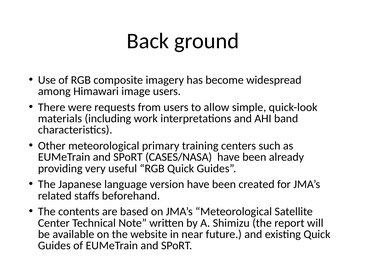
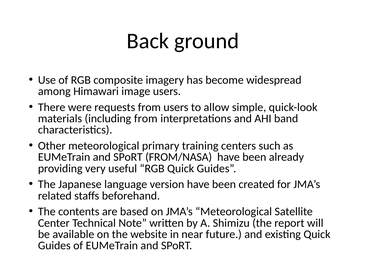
including work: work -> from (146, 119)
CASES/NASA: CASES/NASA -> FROM/NASA (179, 157)
